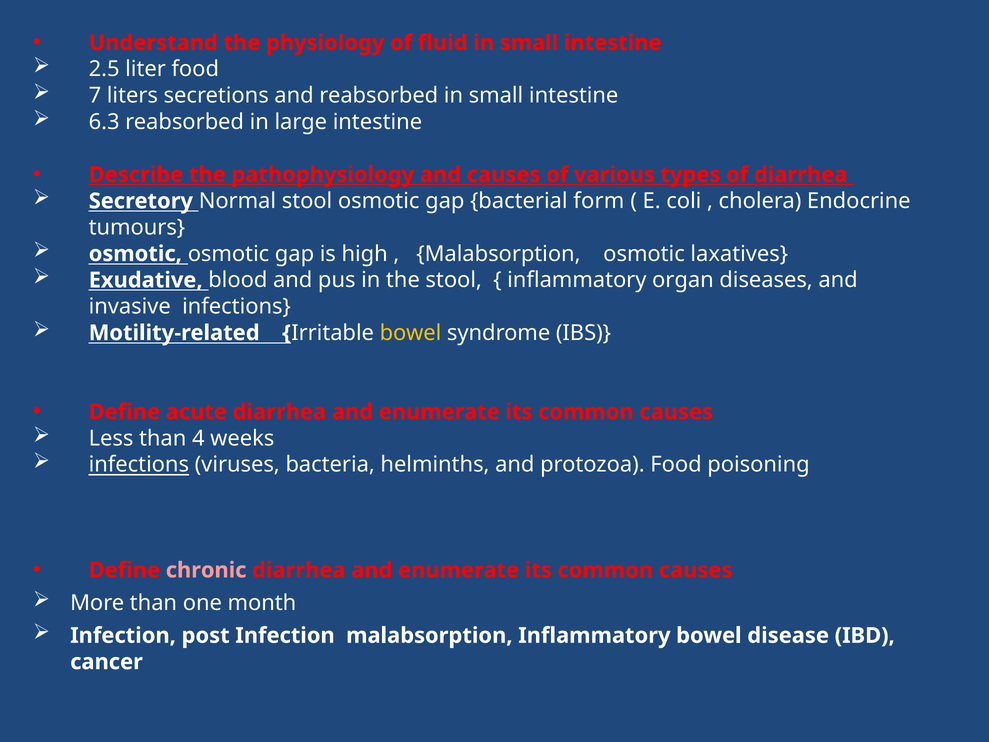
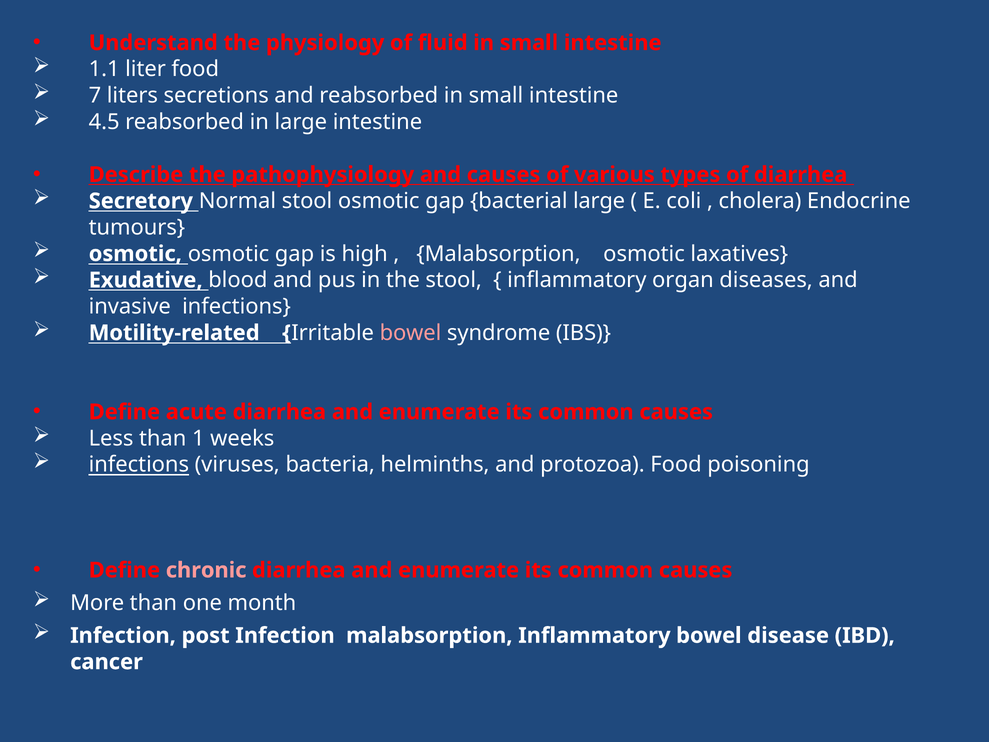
2.5: 2.5 -> 1.1 (104, 69)
6.3: 6.3 -> 4.5 (104, 122)
bacterial form: form -> large (599, 201)
bowel colour: yellow -> pink (410, 333)
4: 4 -> 1 (198, 438)
